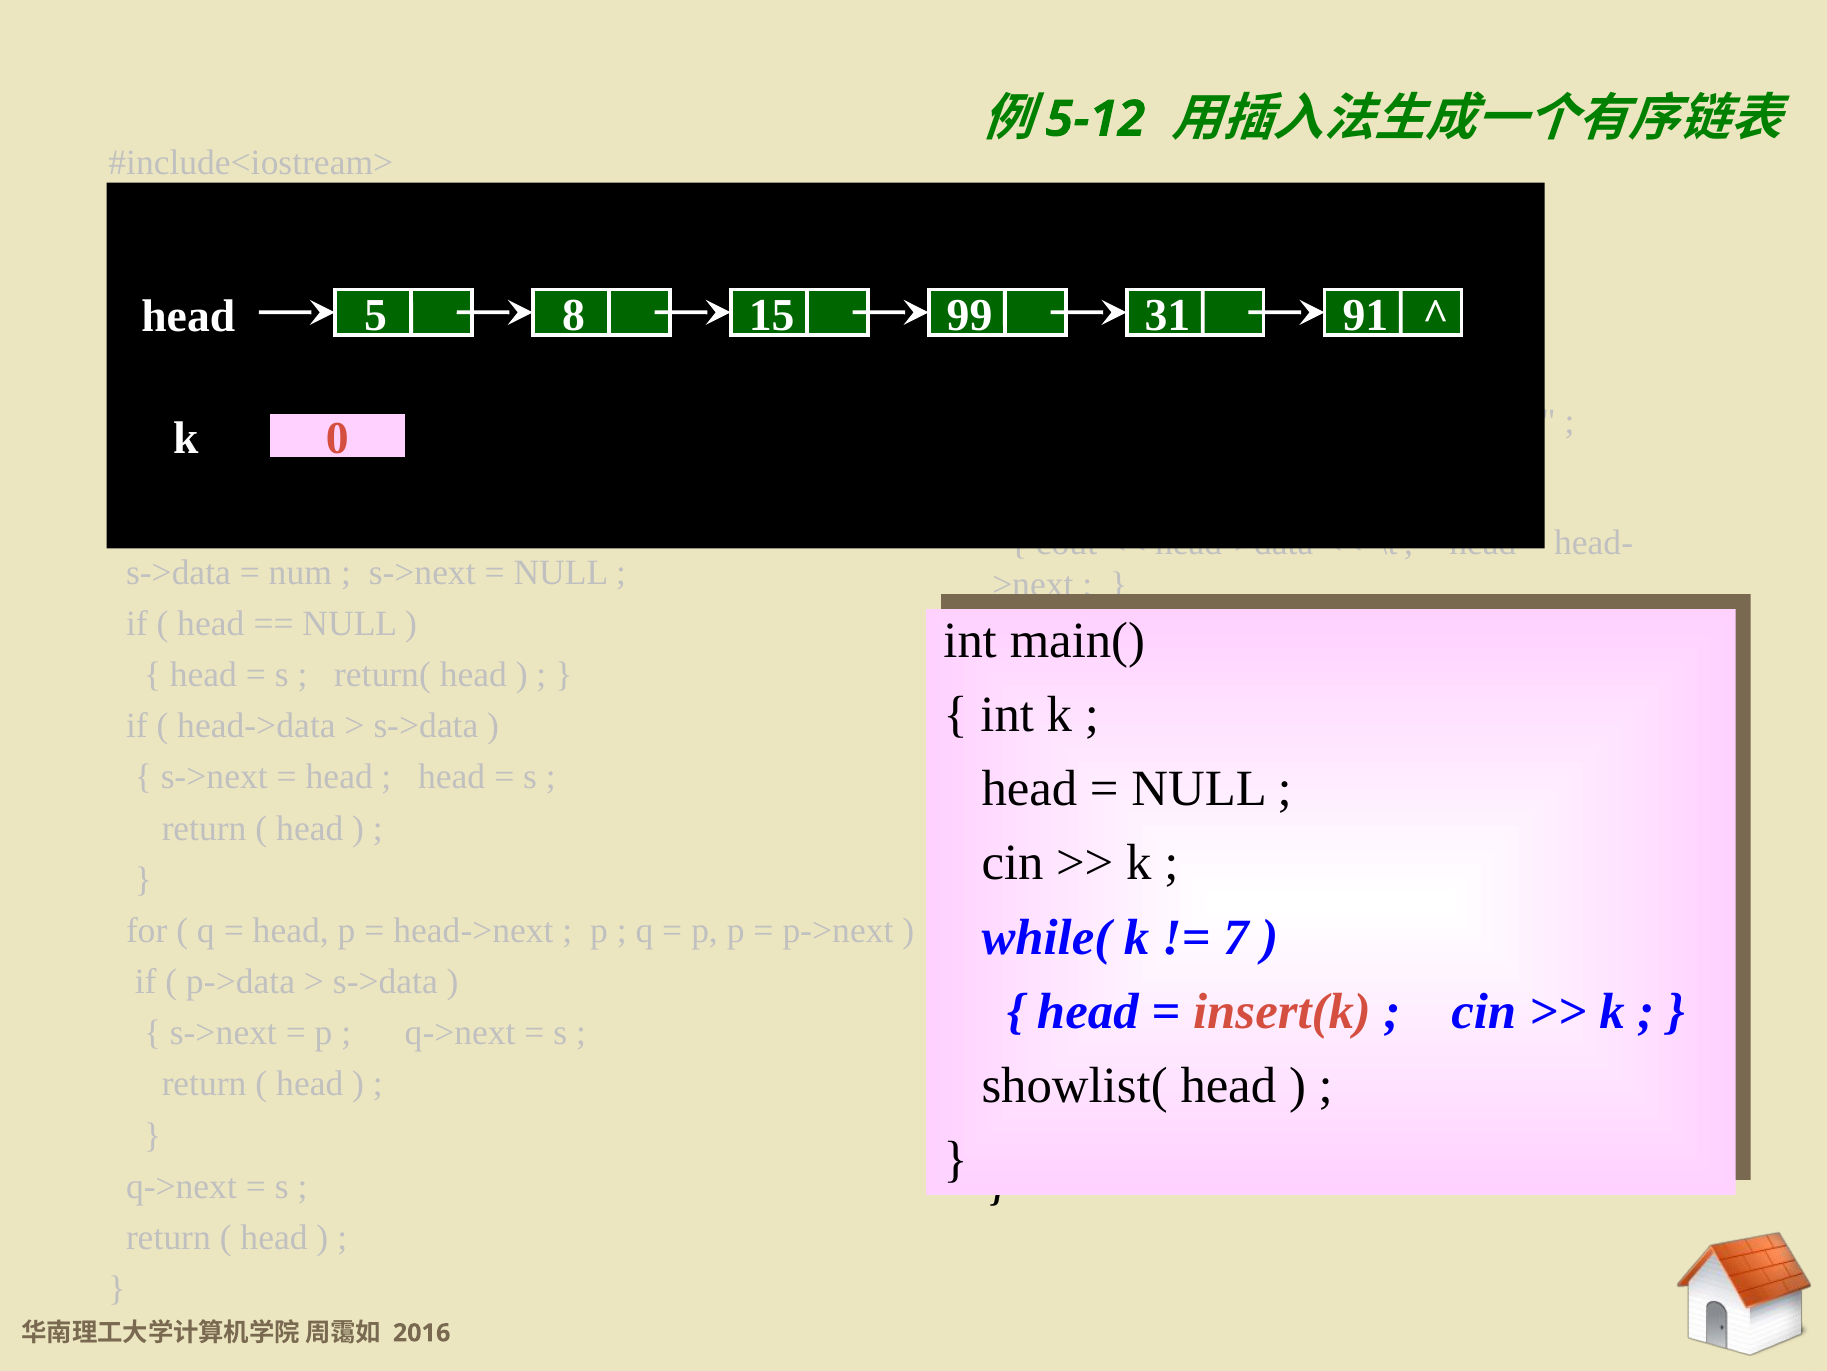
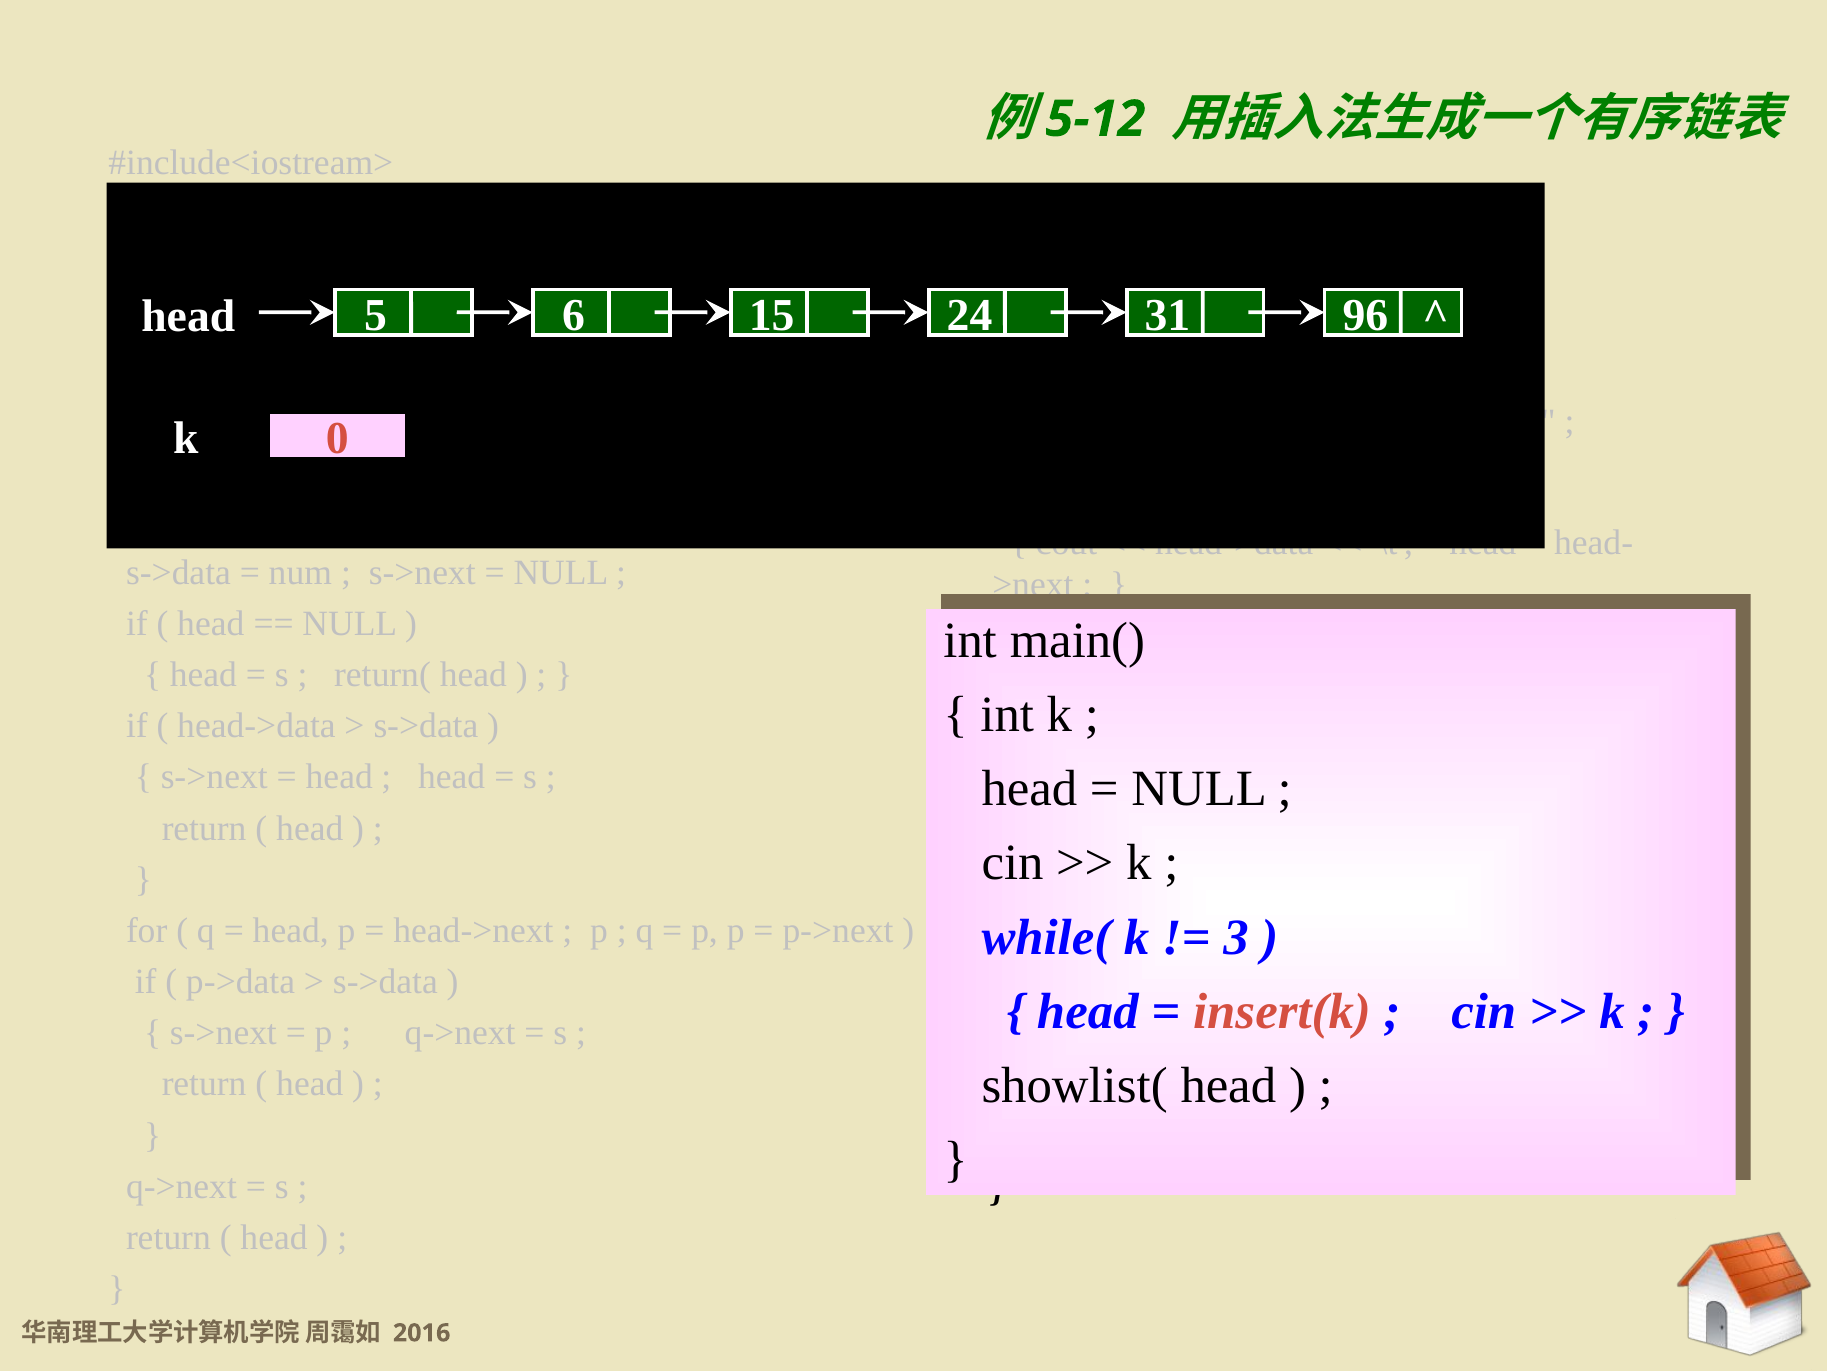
8: 8 -> 6 (574, 315)
99: 99 -> 24 (970, 315)
91: 91 -> 96 (1365, 315)
7: 7 -> 3 (1236, 937)
